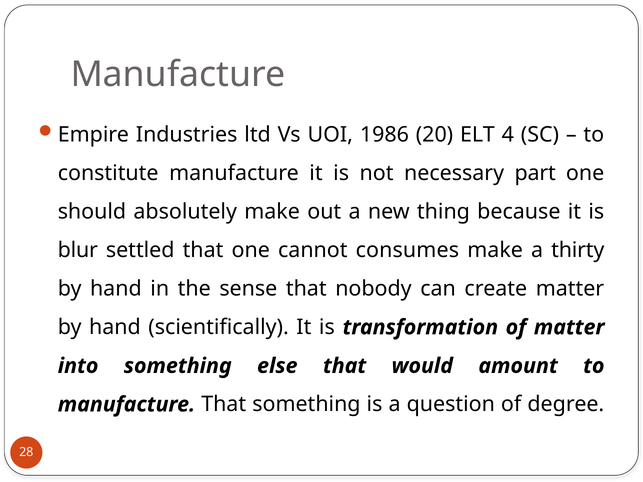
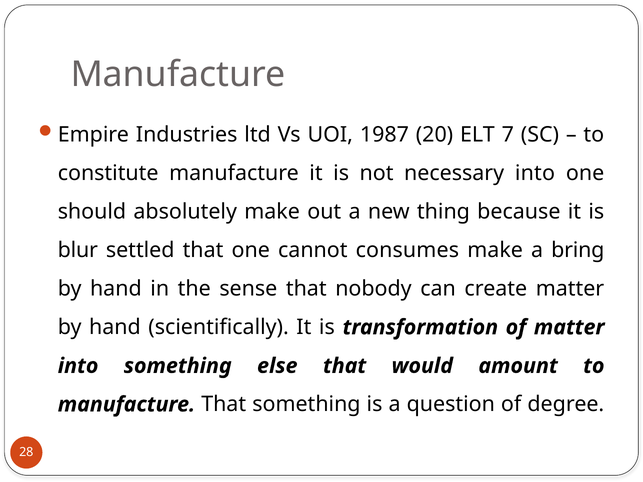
1986: 1986 -> 1987 (384, 135)
4: 4 -> 7 (508, 135)
necessary part: part -> into (535, 173)
thirty: thirty -> bring (578, 250)
